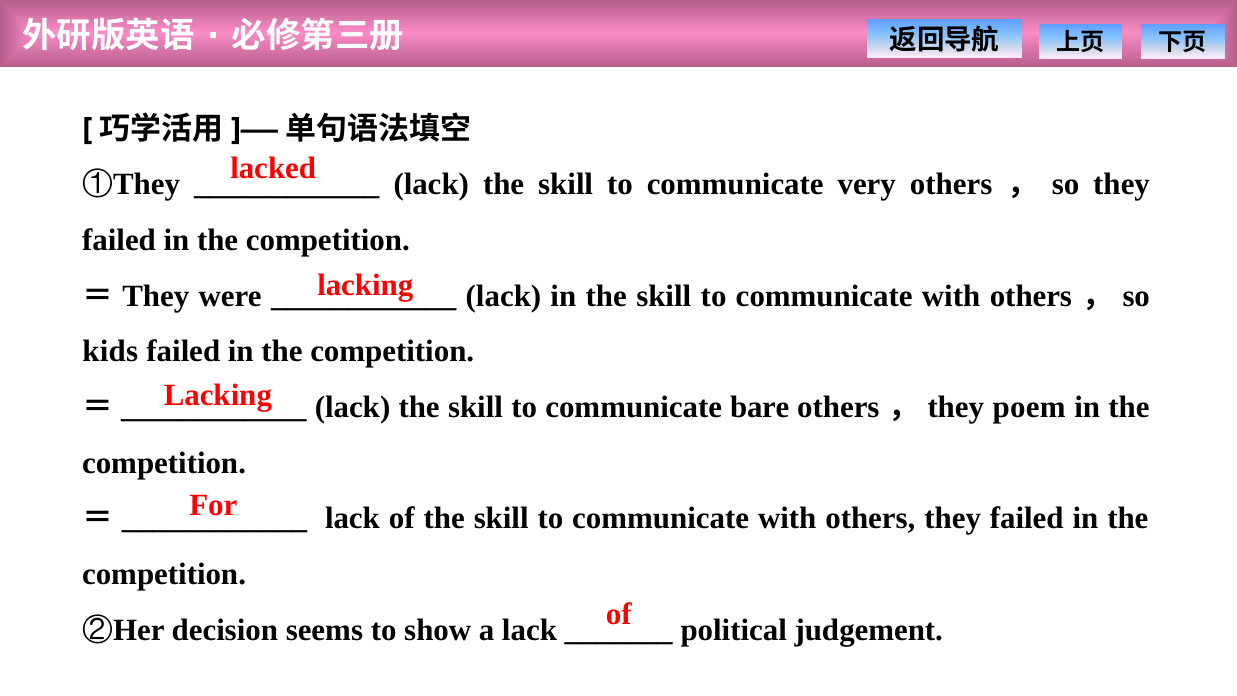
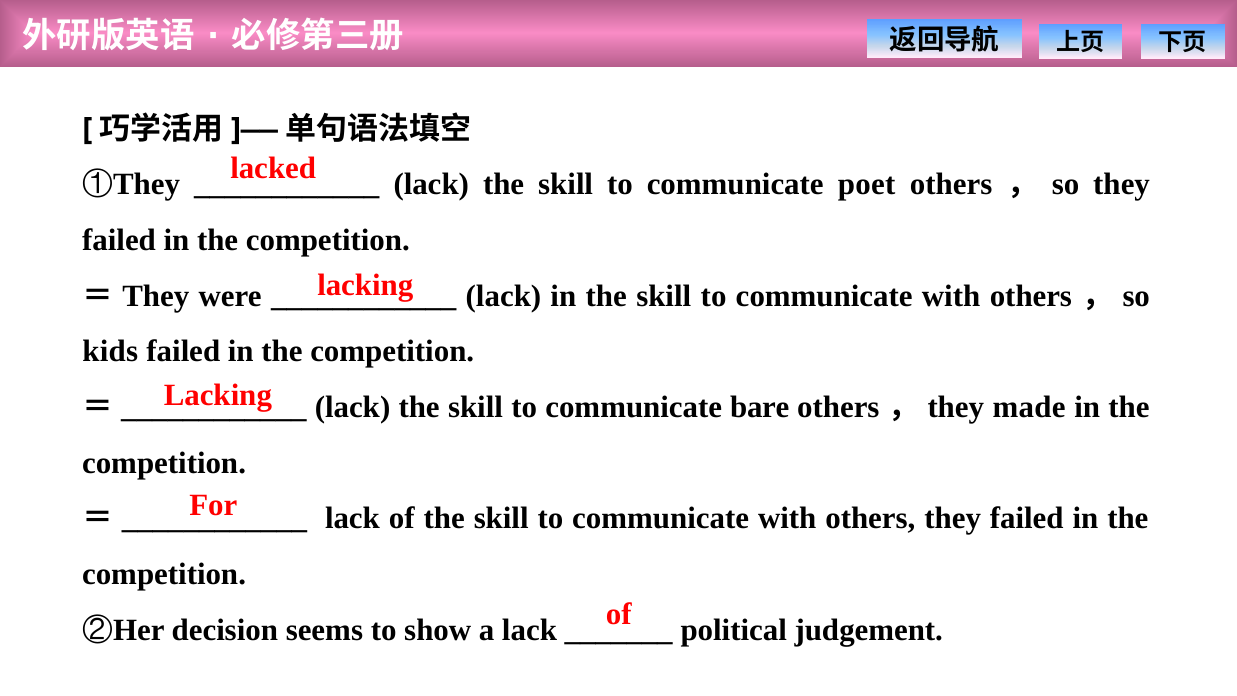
very: very -> poet (867, 185)
poem: poem -> made (1029, 407)
